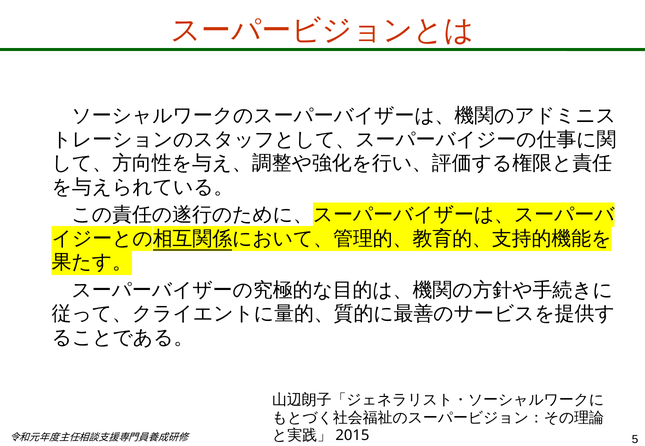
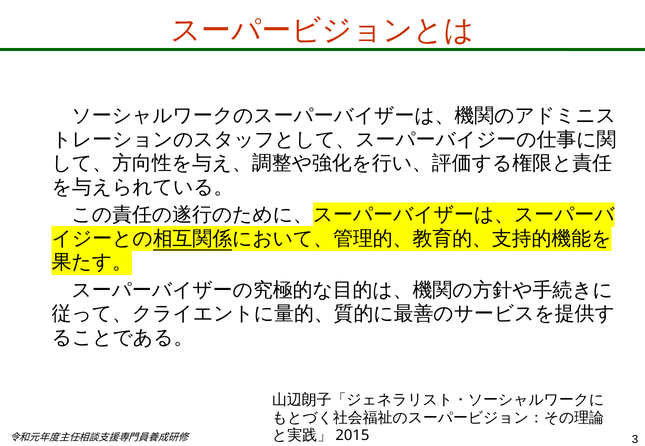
5: 5 -> 3 (635, 440)
